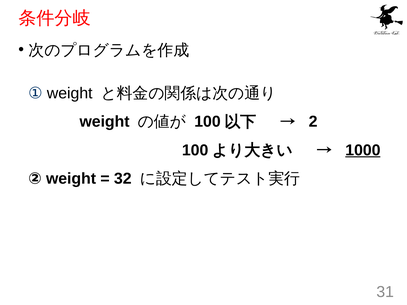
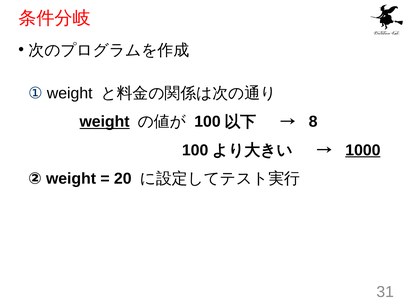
weight underline: none -> present (105, 122)
2: 2 -> 8 (313, 122)
32: 32 -> 20 (123, 179)
